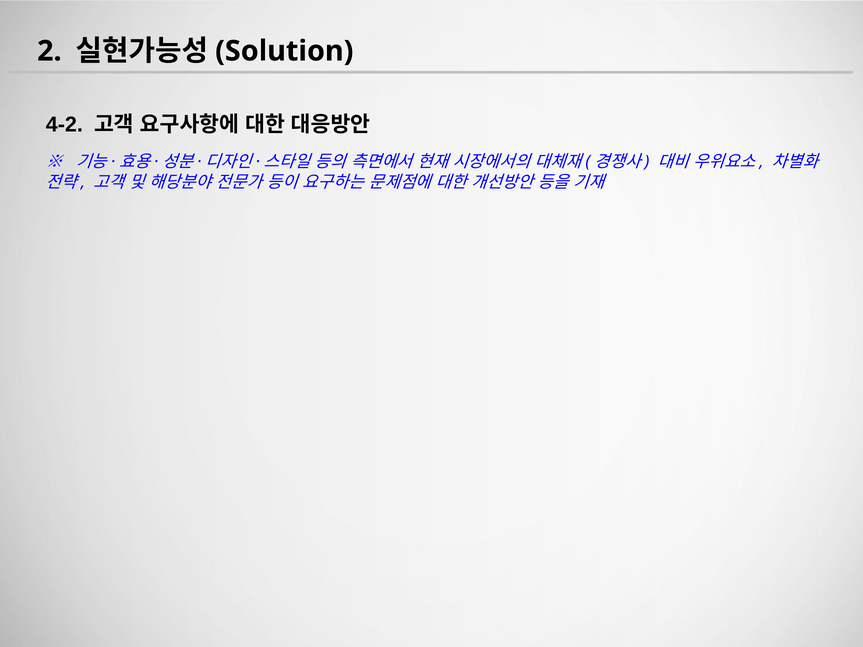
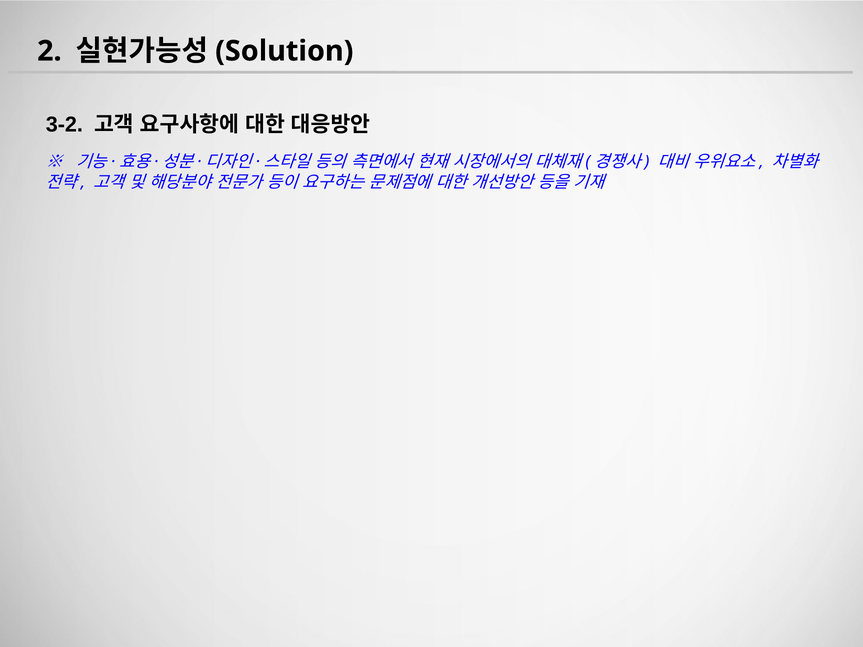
4-2: 4-2 -> 3-2 (64, 125)
